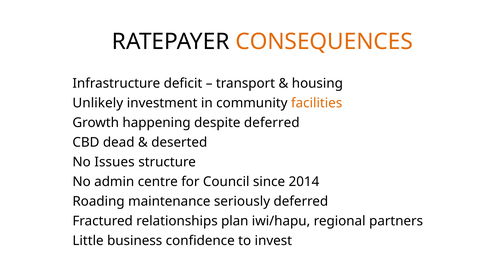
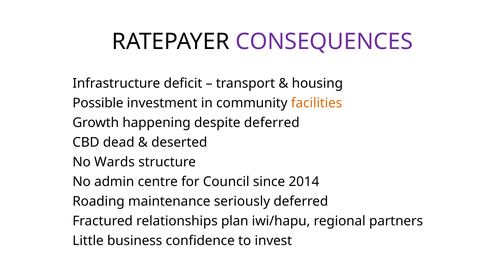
CONSEQUENCES colour: orange -> purple (324, 42)
Unlikely: Unlikely -> Possible (98, 103)
Issues: Issues -> Wards (115, 162)
